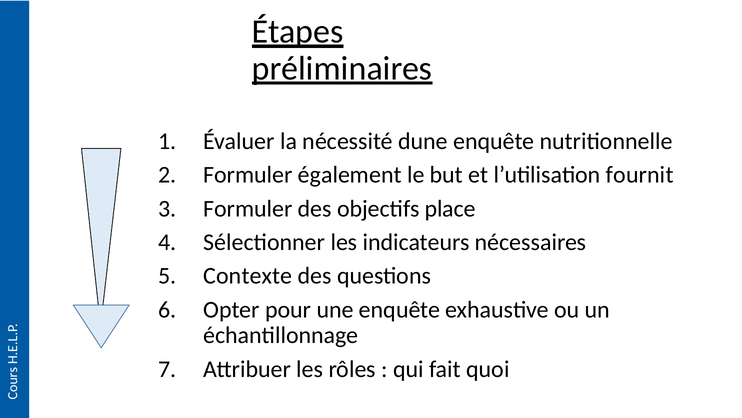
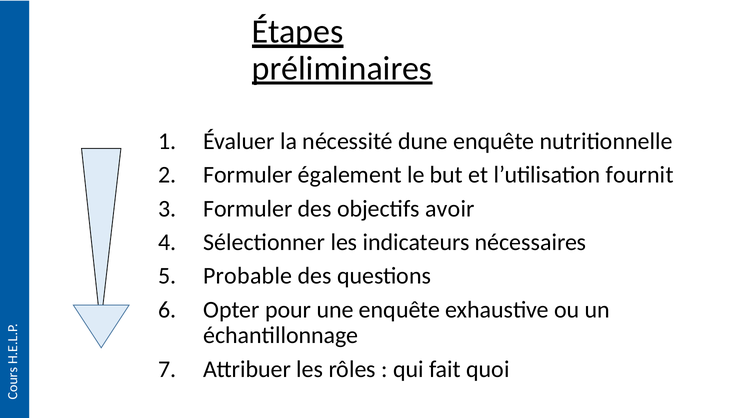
place: place -> avoir (450, 208)
Contexte: Contexte -> Probable (248, 276)
